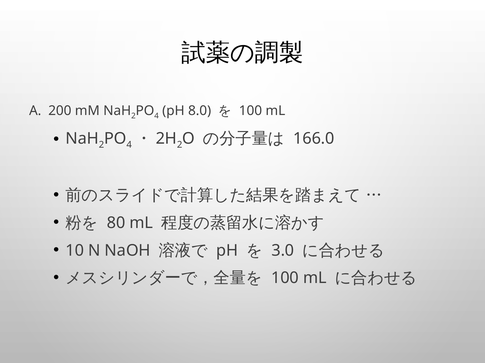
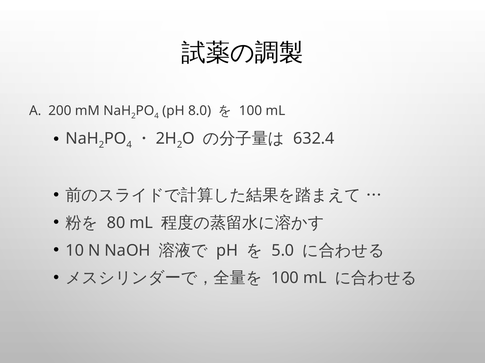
166.0: 166.0 -> 632.4 (314, 139)
3.0: 3.0 -> 5.0 (283, 251)
